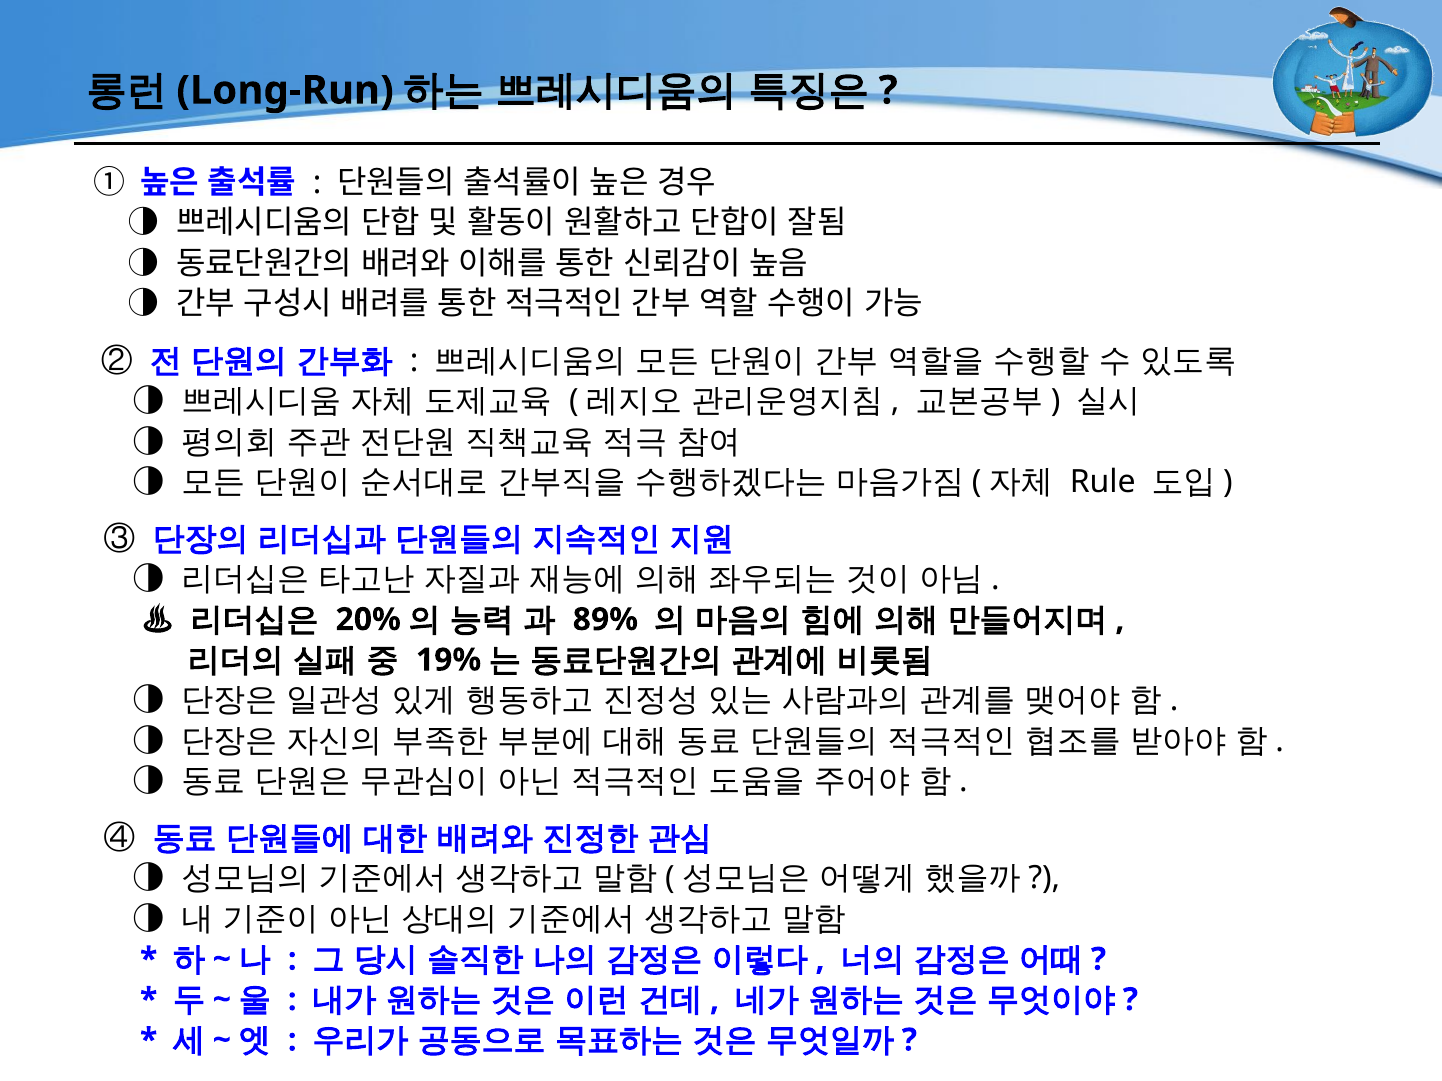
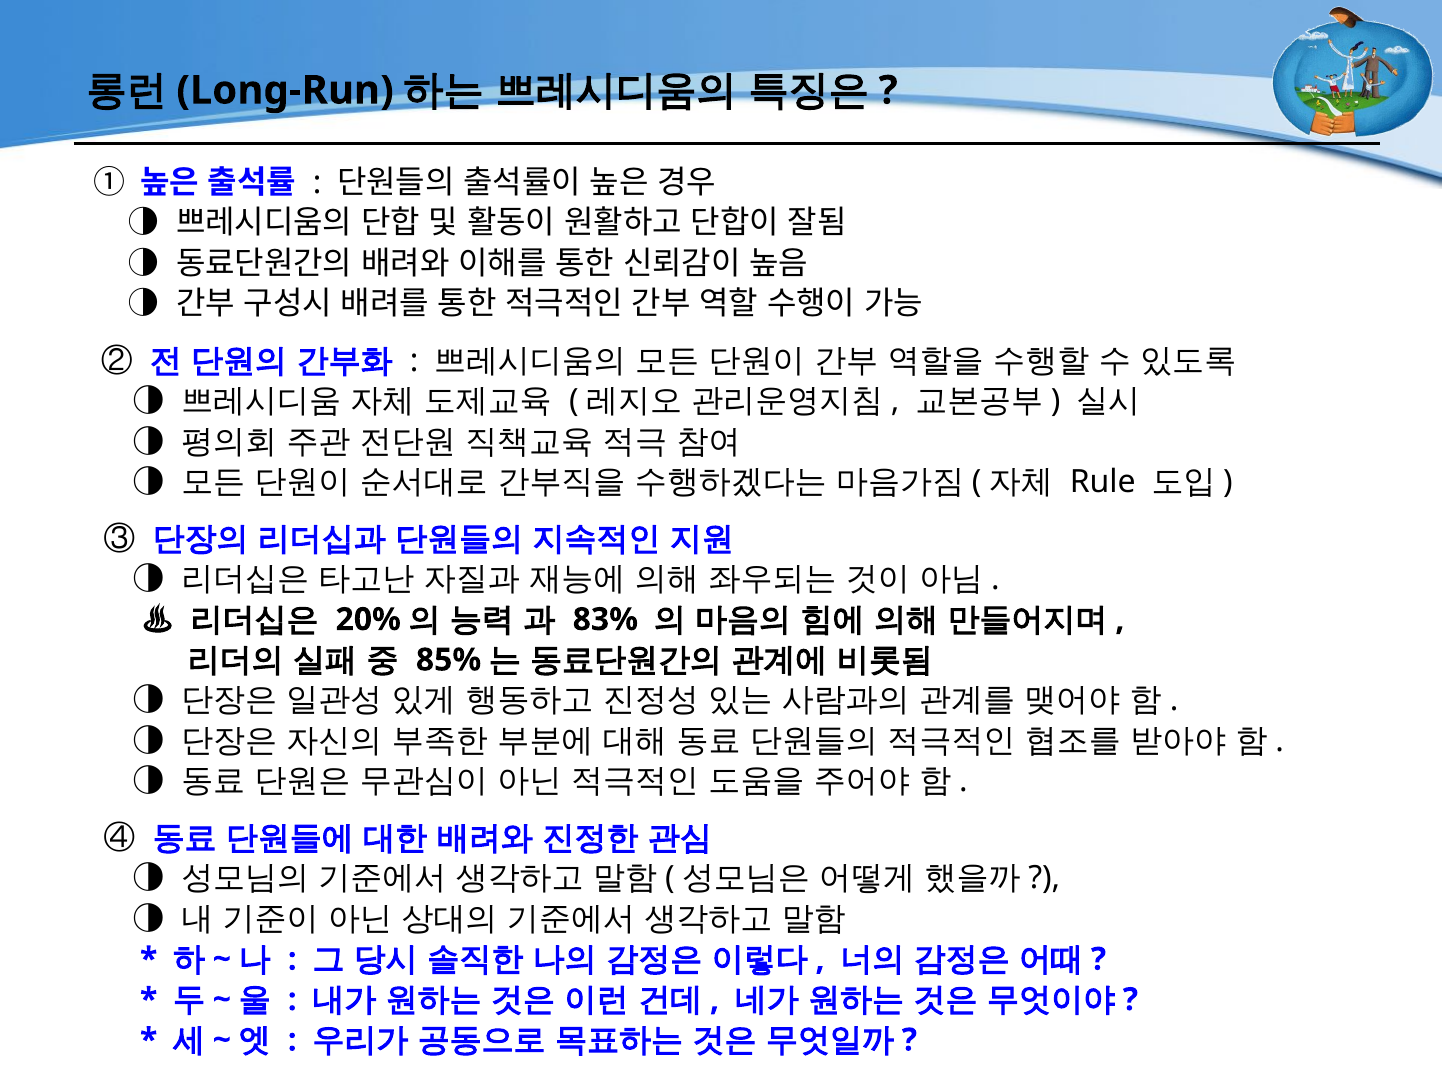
89%: 89% -> 83% (605, 620)
19%: 19% -> 85% (449, 660)
